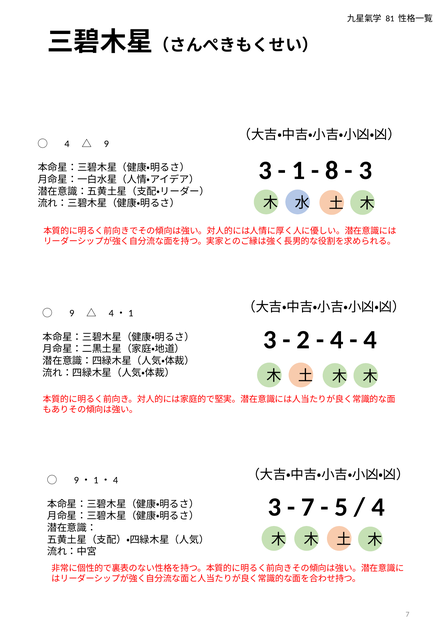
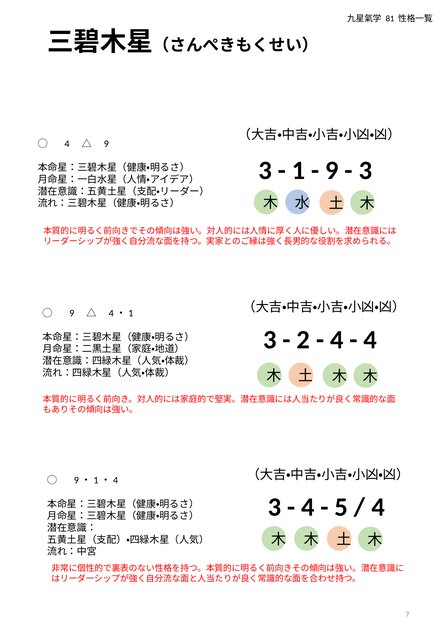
8: 8 -> 9 (332, 170)
7: 7 -> 4 (308, 507)
